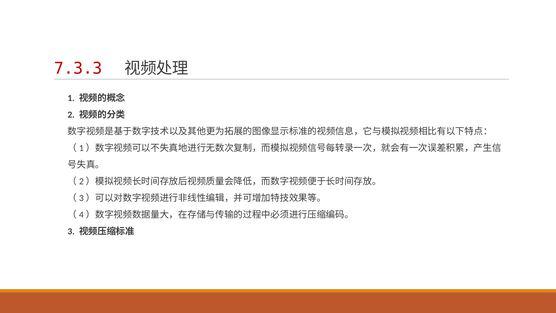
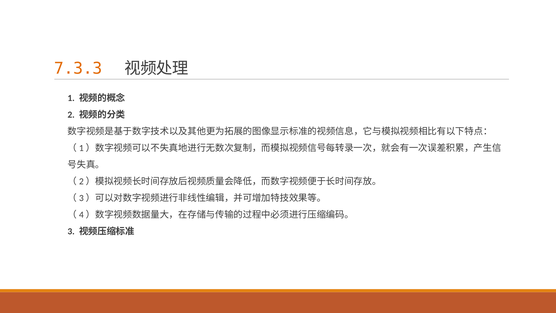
7.3.3 colour: red -> orange (78, 68)
